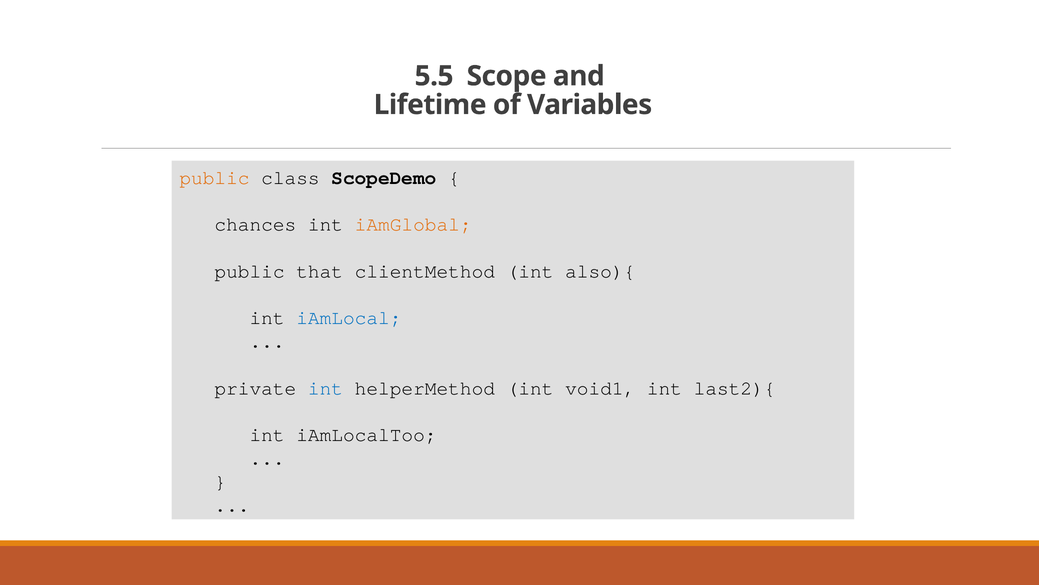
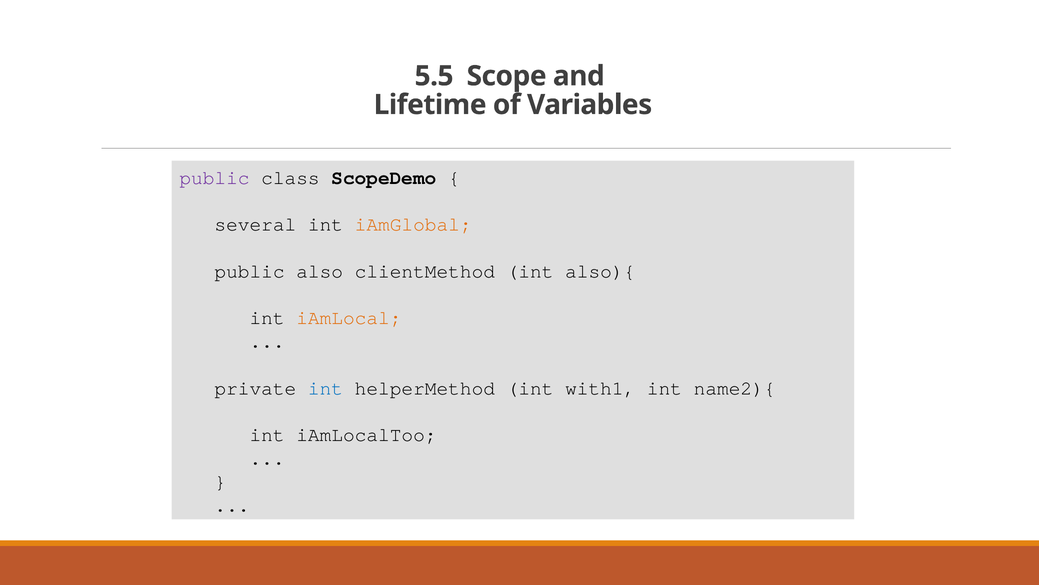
public colour: orange -> purple (214, 177)
chances: chances -> several (255, 224)
that: that -> also (320, 271)
iAmLocal colour: blue -> orange (349, 318)
void1: void1 -> with1 (600, 388)
last2){: last2){ -> name2){ (735, 388)
